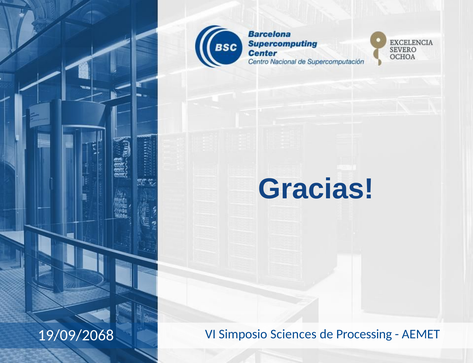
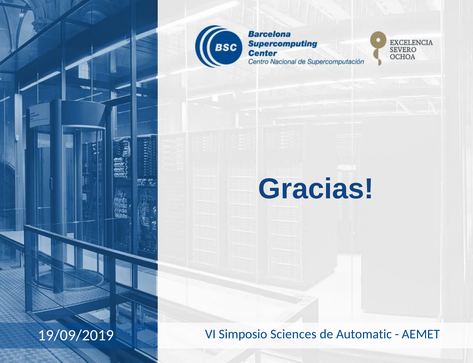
Processing: Processing -> Automatic (364, 334)
19/09/2068: 19/09/2068 -> 19/09/2019 (76, 336)
